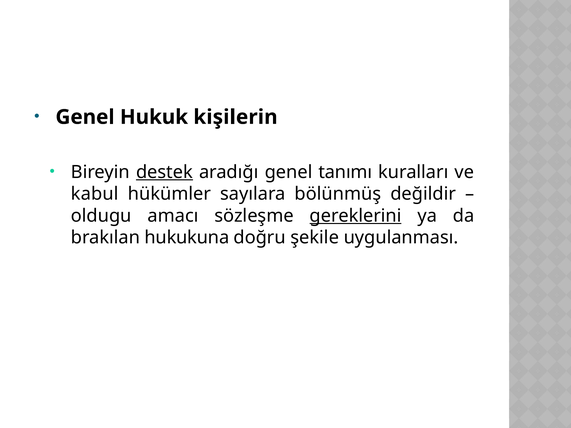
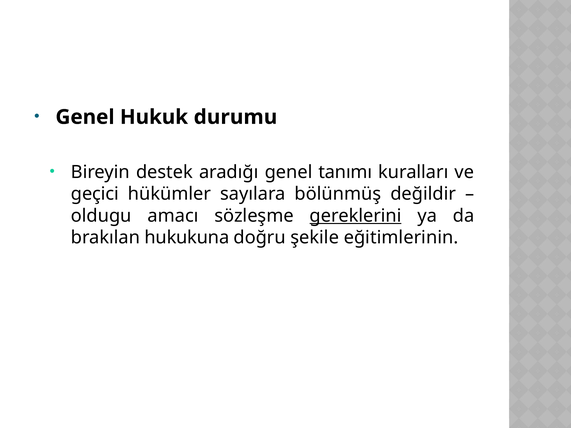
kişilerin: kişilerin -> durumu (235, 117)
destek underline: present -> none (164, 172)
kabul: kabul -> geçici (95, 194)
uygulanması: uygulanması -> eğitimlerinin (401, 238)
